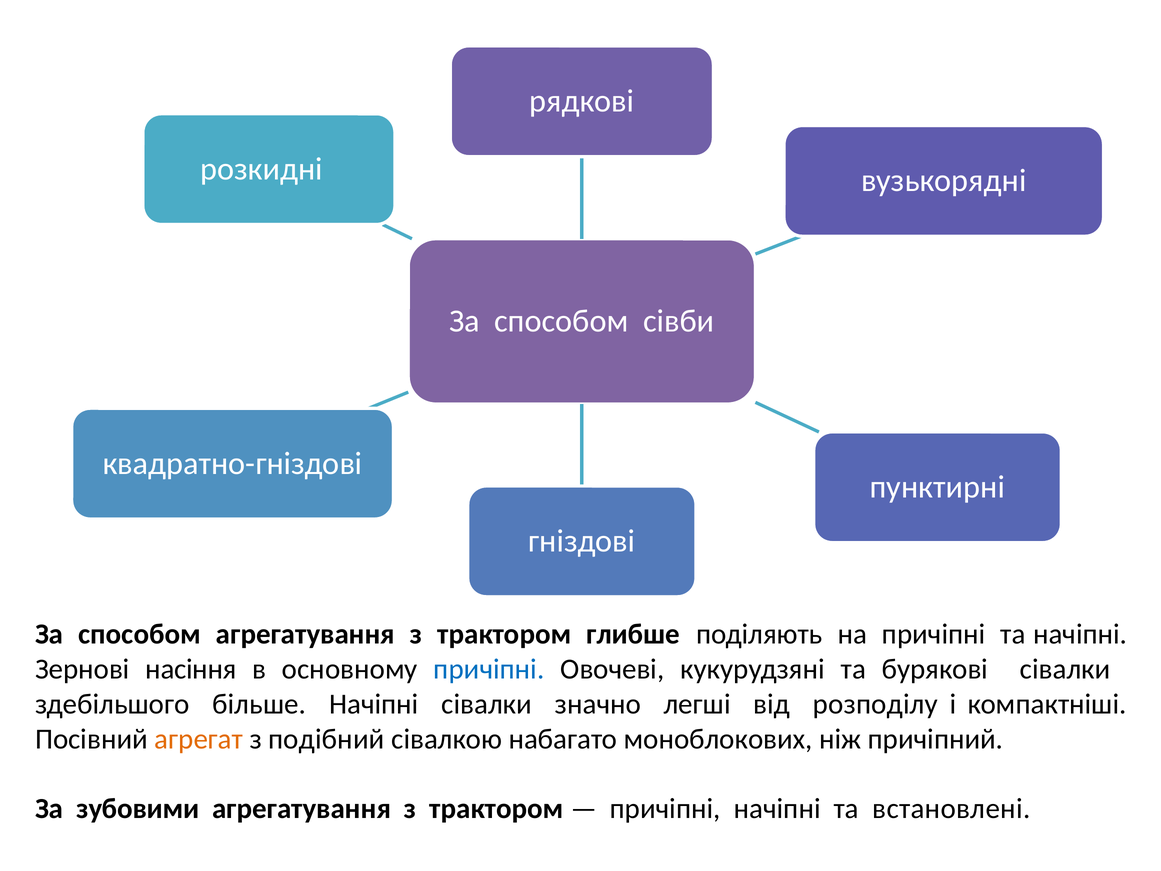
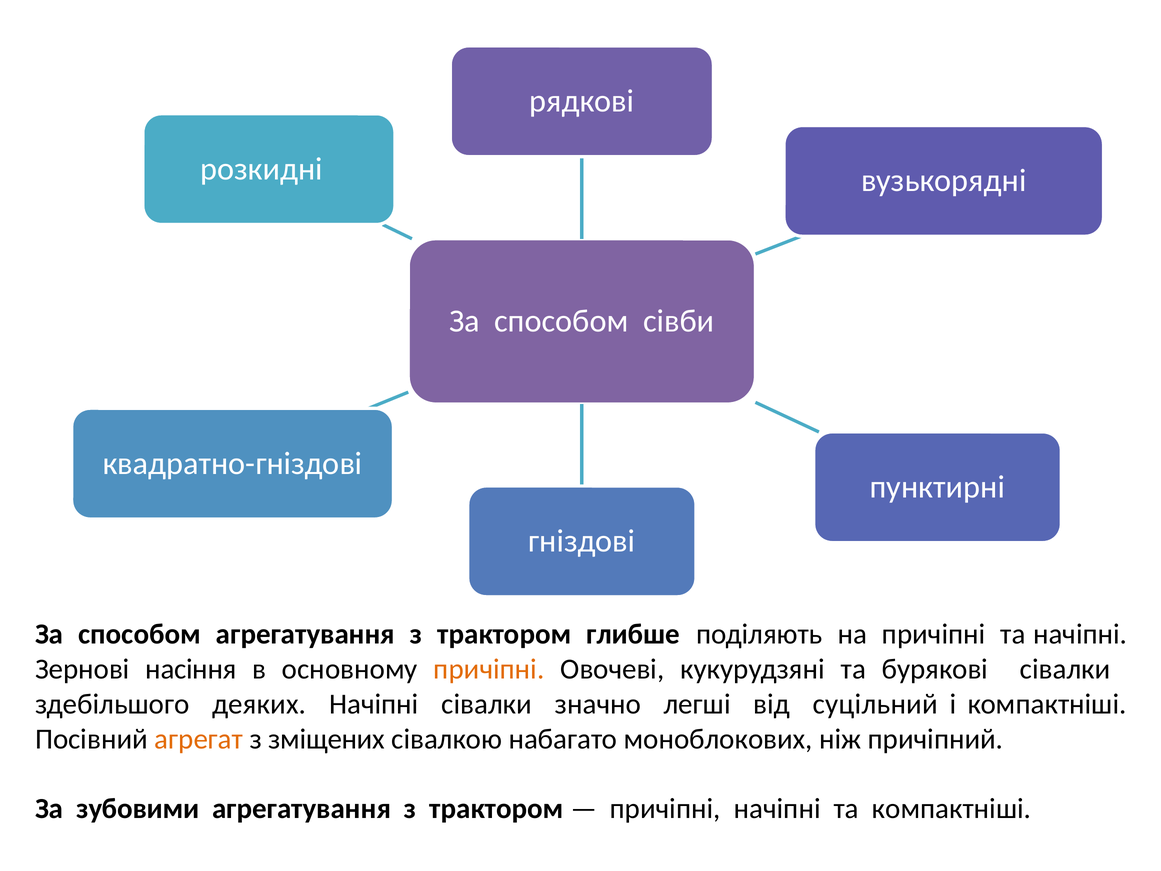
причіпні colour: blue -> orange (489, 669)
більше: більше -> деяких (259, 704)
розподілу: розподілу -> суцільний (875, 704)
подібний: подібний -> зміщених (327, 739)
та встановлені: встановлені -> компактніші (952, 808)
